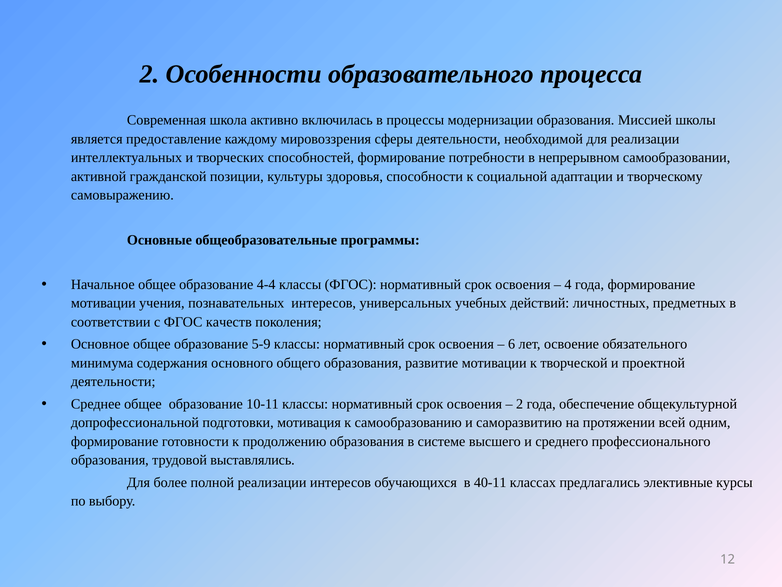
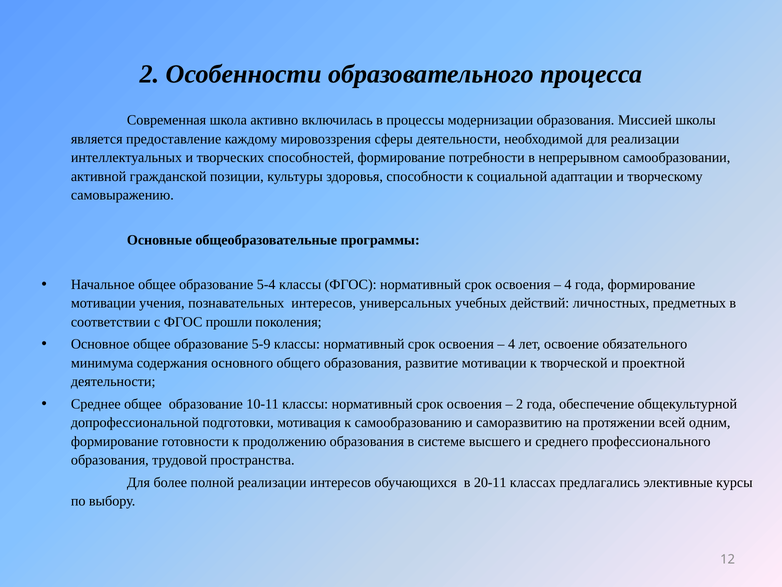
4-4: 4-4 -> 5-4 (266, 284)
качеств: качеств -> прошли (229, 322)
6: 6 -> 4 (512, 344)
выставлялись: выставлялись -> пространства (252, 460)
40-11: 40-11 -> 20-11 (490, 482)
